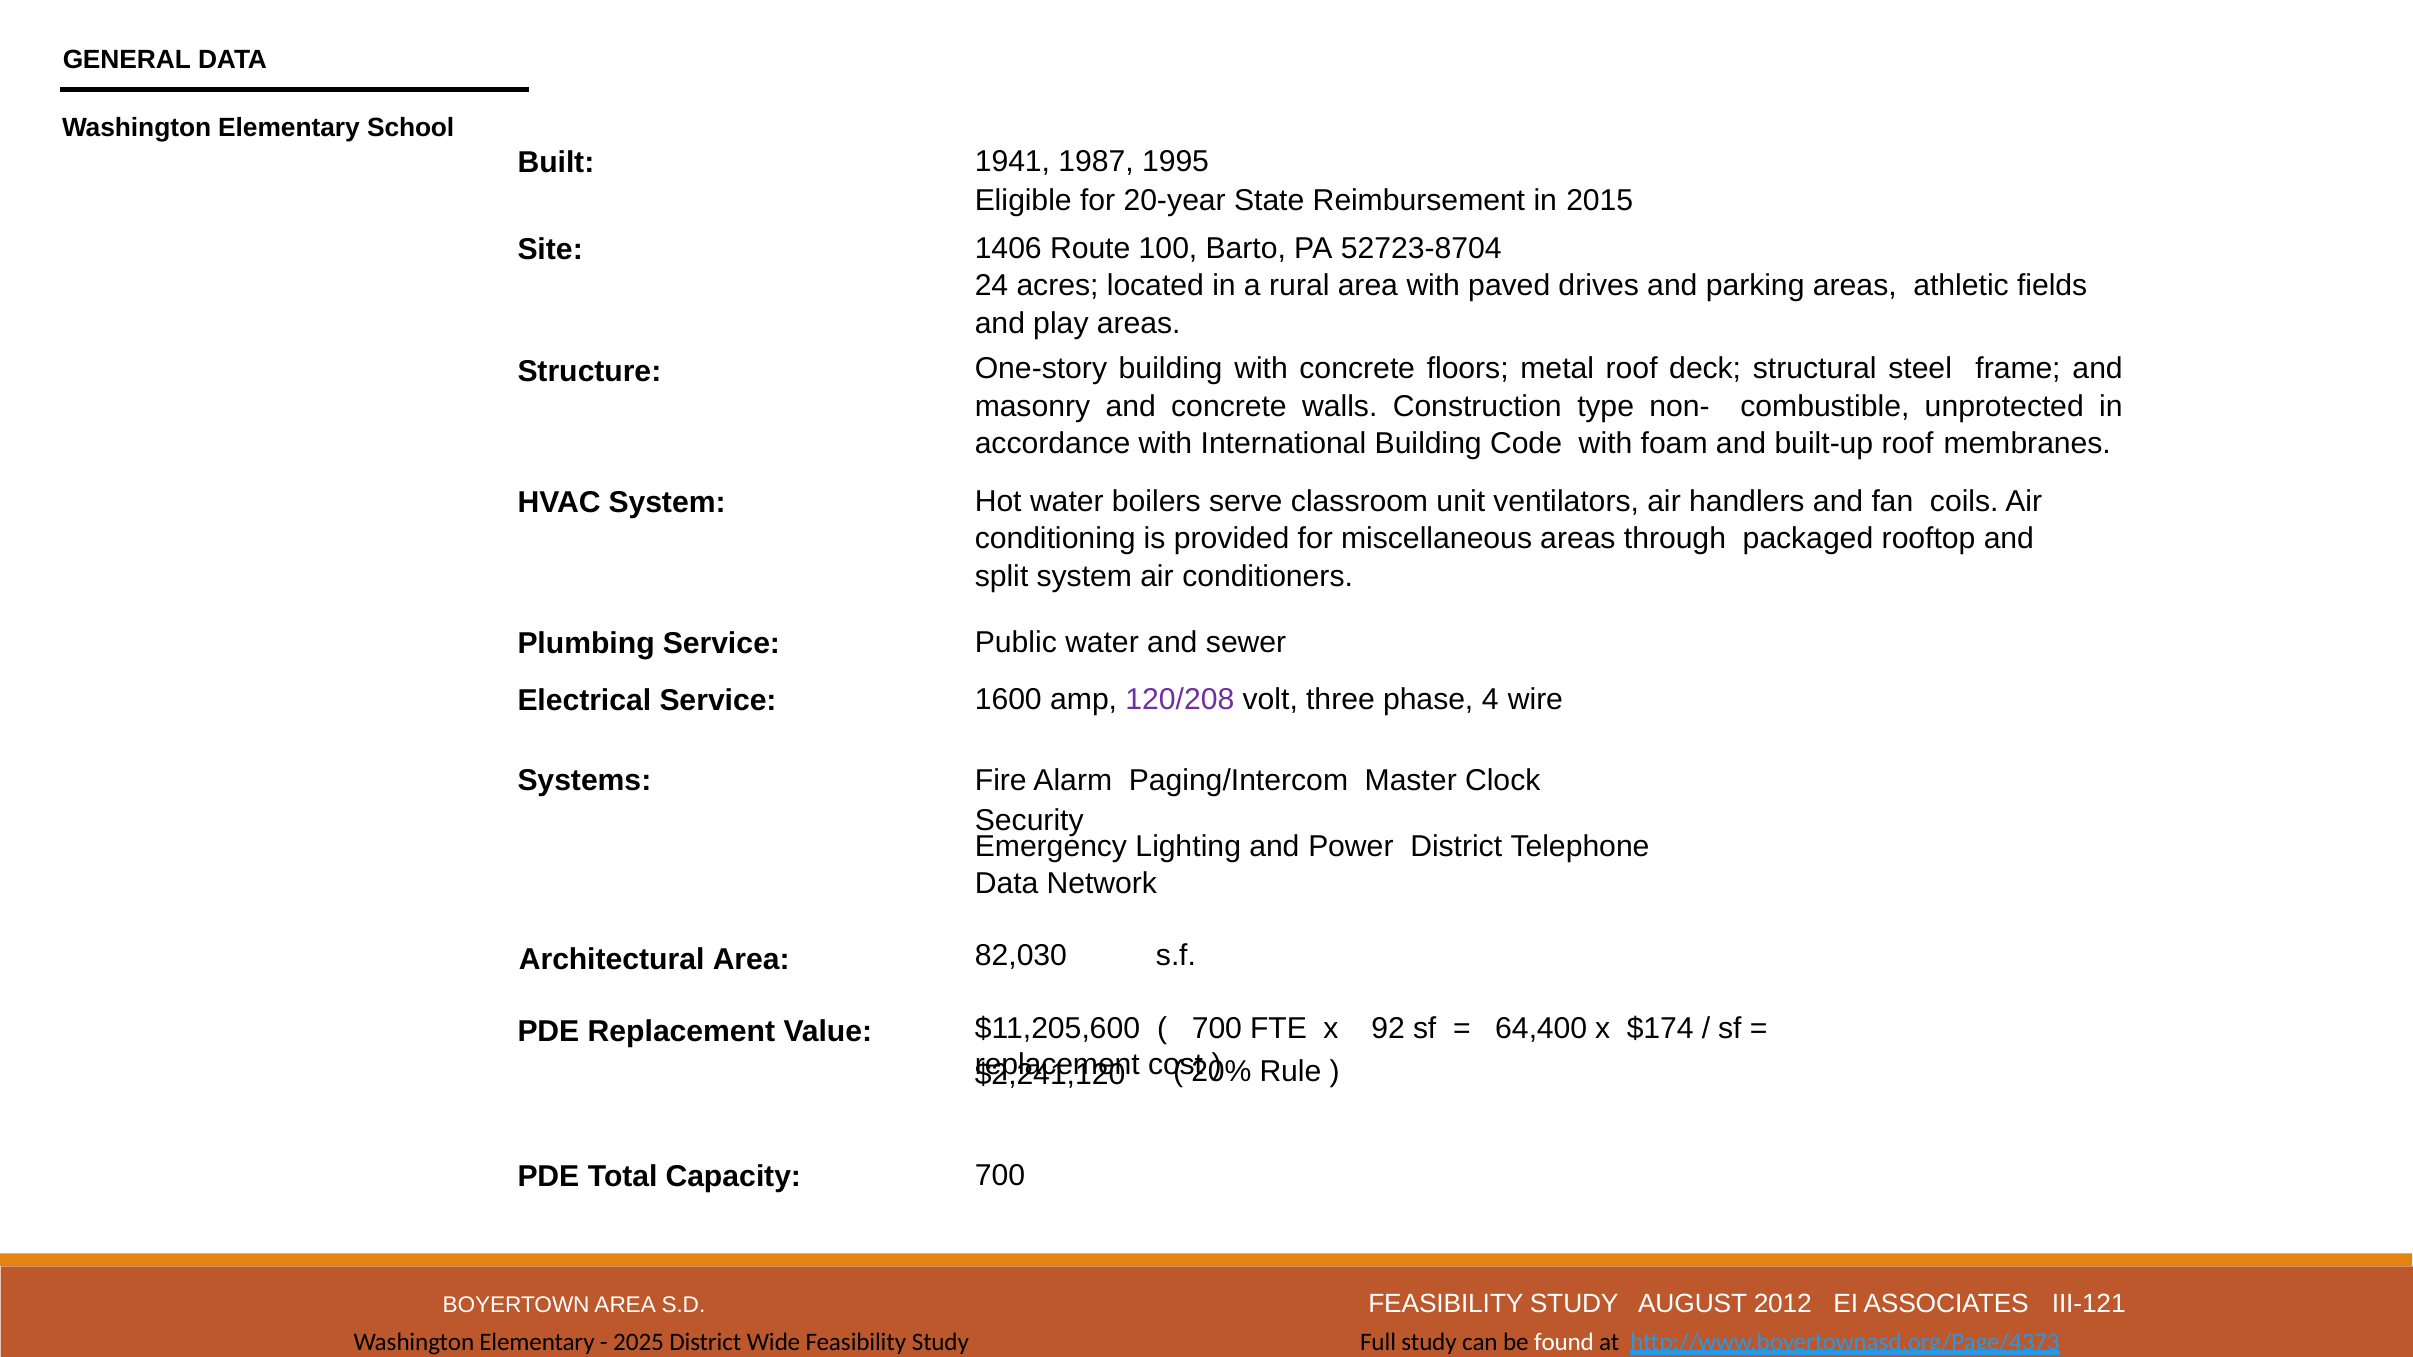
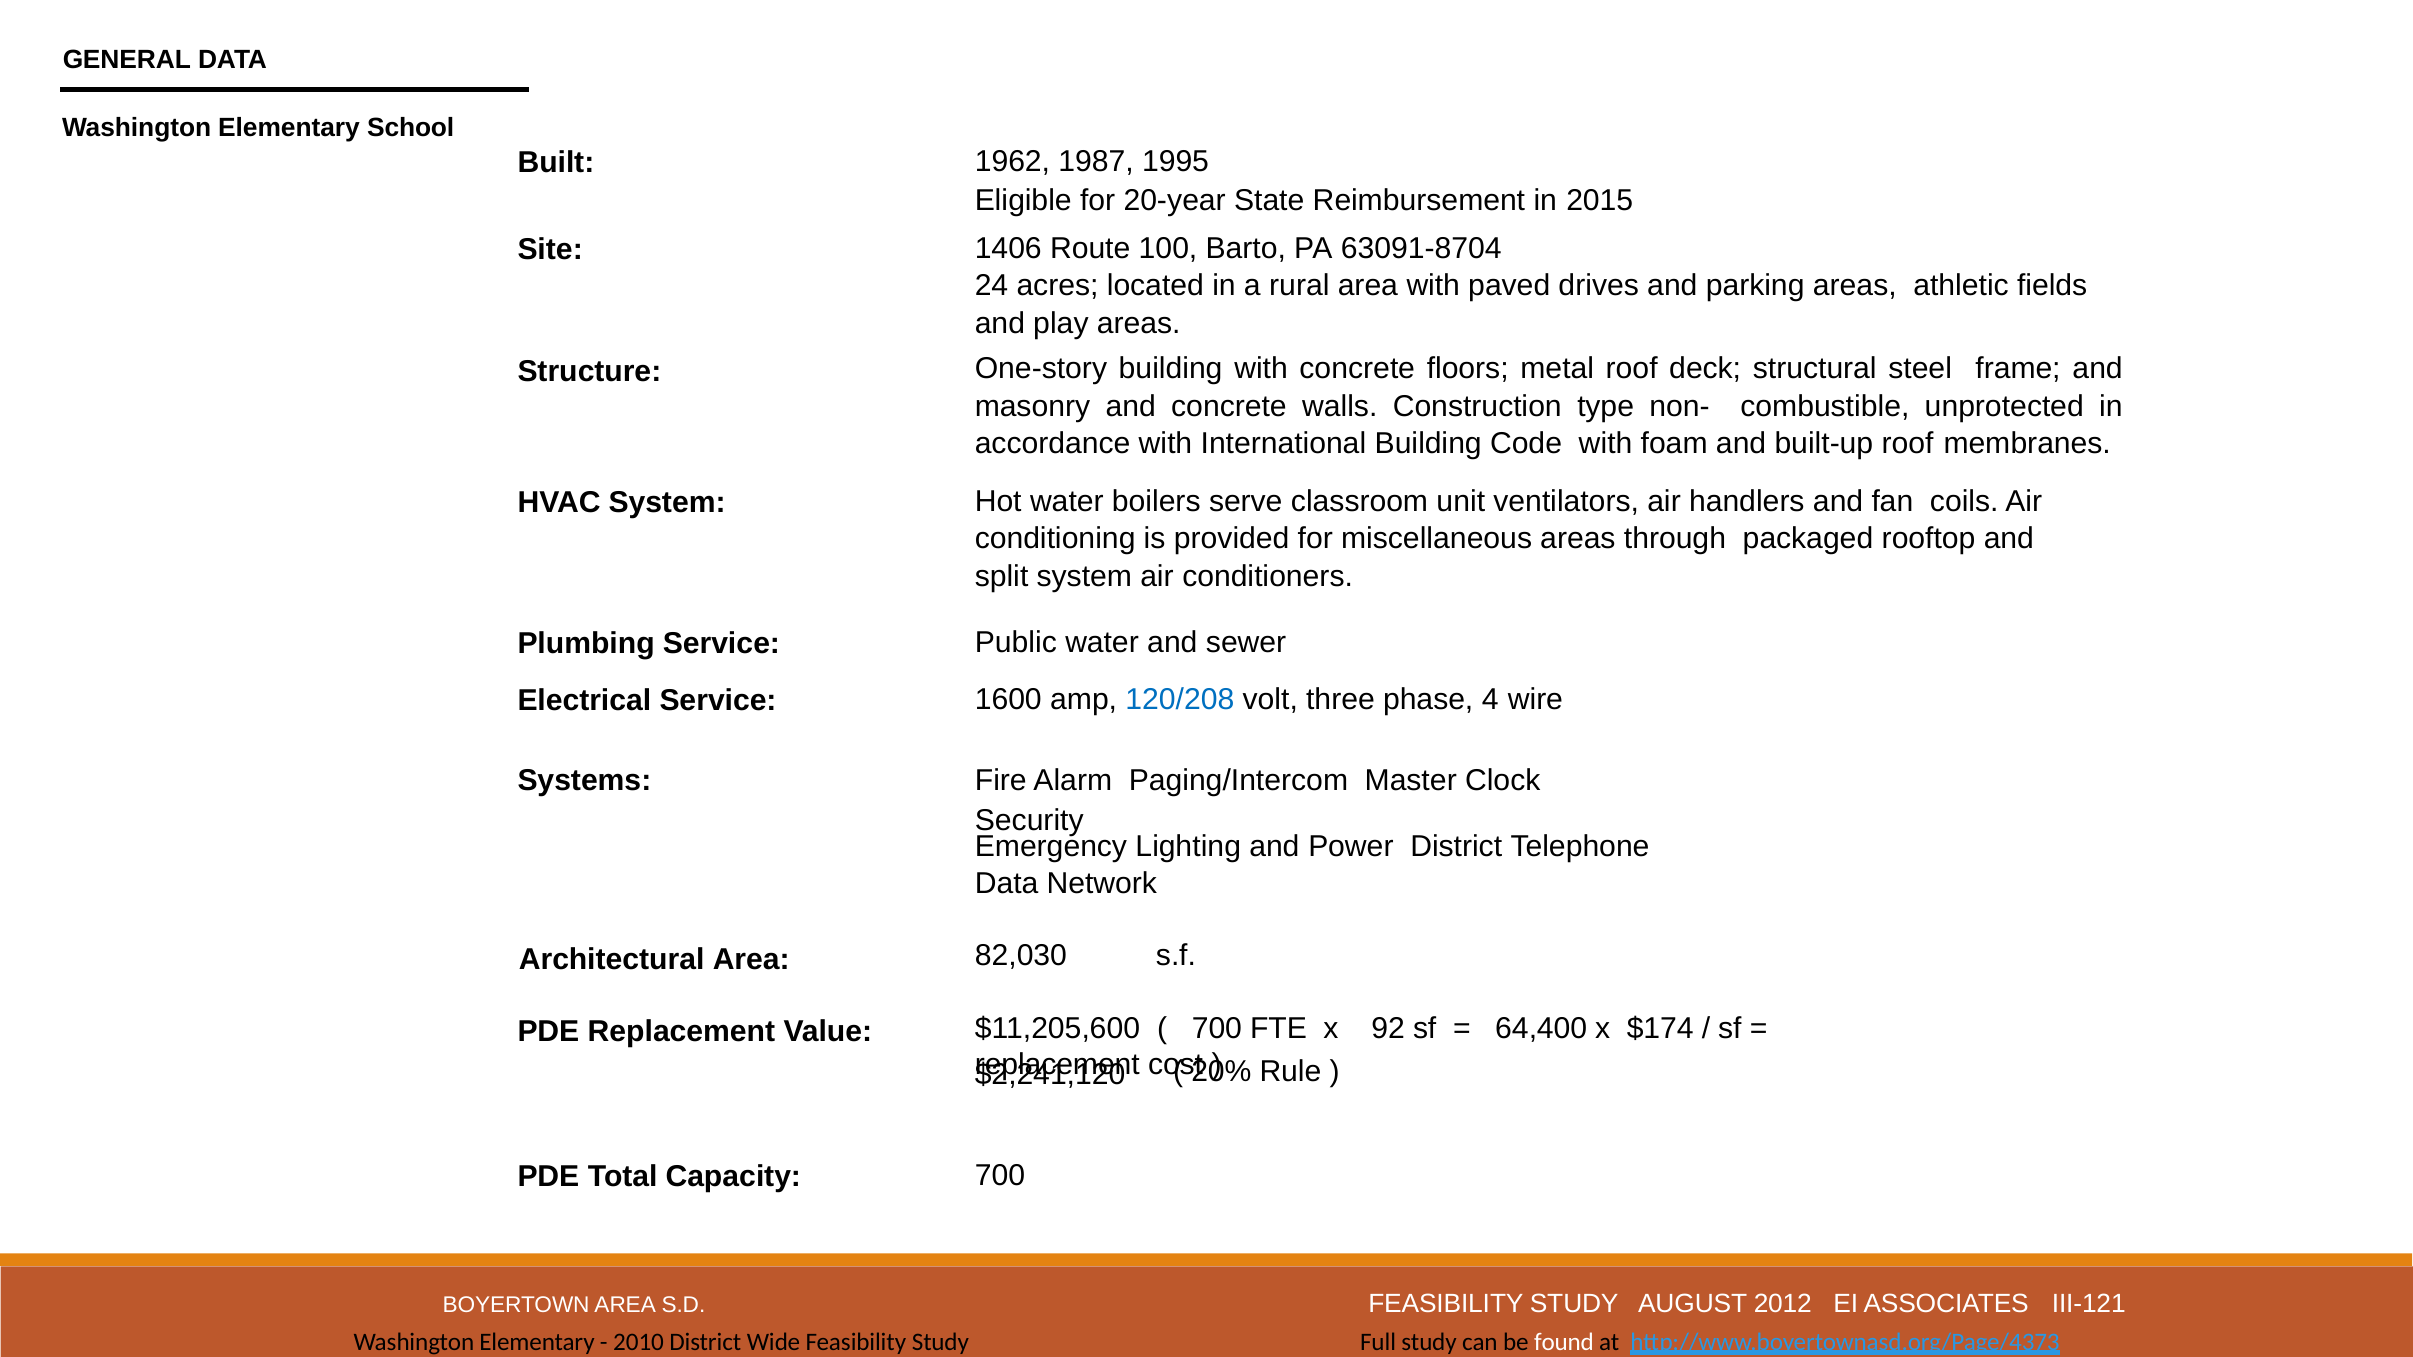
1941: 1941 -> 1962 (1012, 162)
52723-8704: 52723-8704 -> 63091-8704 (1421, 249)
120/208 colour: purple -> blue (1180, 700)
2025: 2025 -> 2010 (639, 1342)
